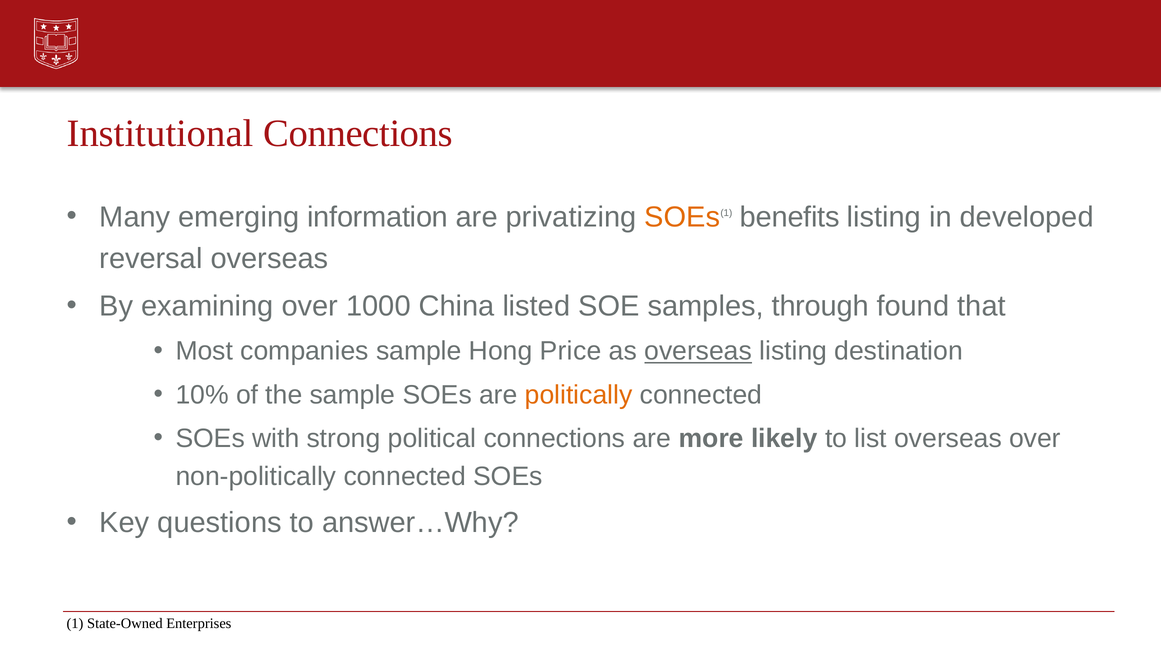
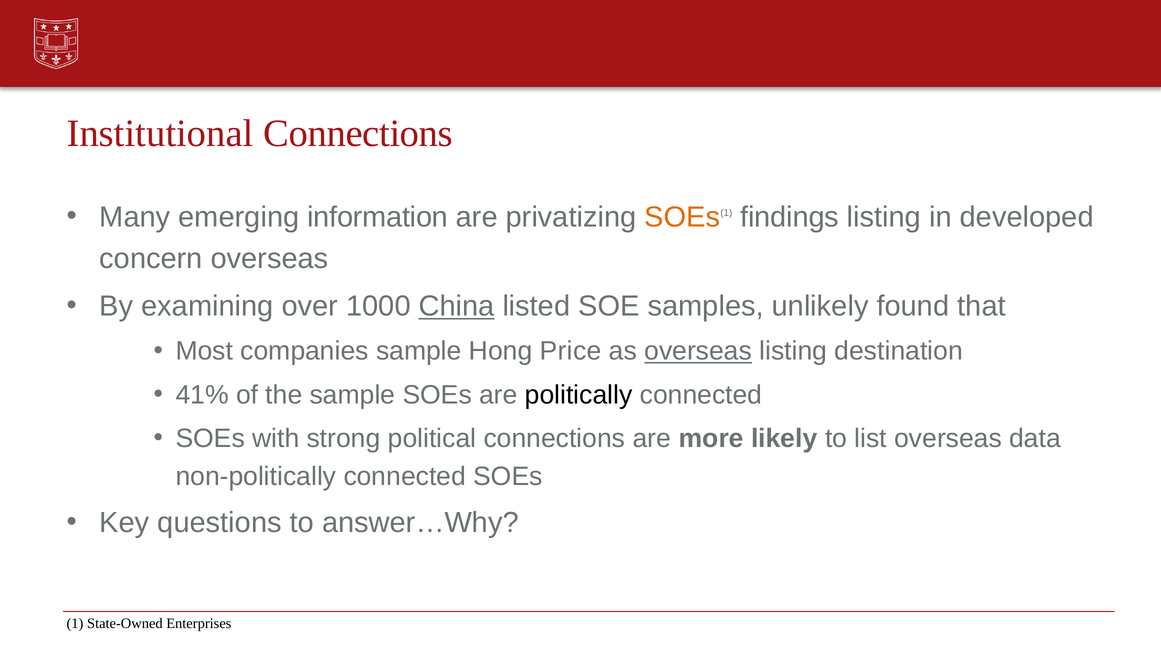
benefits: benefits -> findings (790, 217)
reversal: reversal -> concern (151, 259)
China underline: none -> present (457, 306)
through: through -> unlikely (820, 306)
10%: 10% -> 41% (202, 395)
politically colour: orange -> black (579, 395)
overseas over: over -> data (1035, 438)
